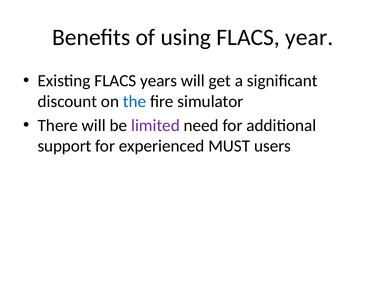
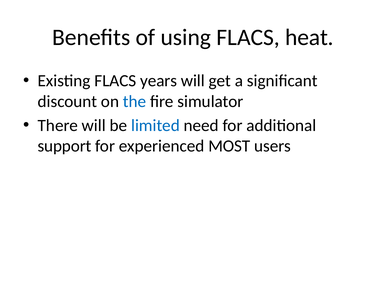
year: year -> heat (309, 37)
limited colour: purple -> blue (155, 126)
MUST: MUST -> MOST (229, 146)
